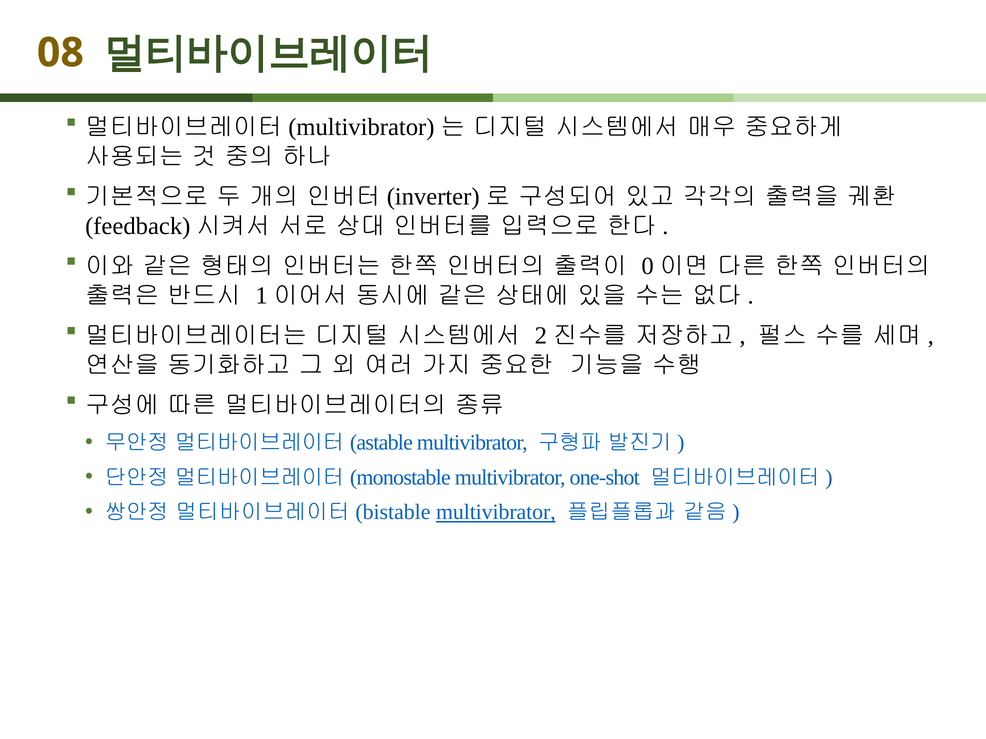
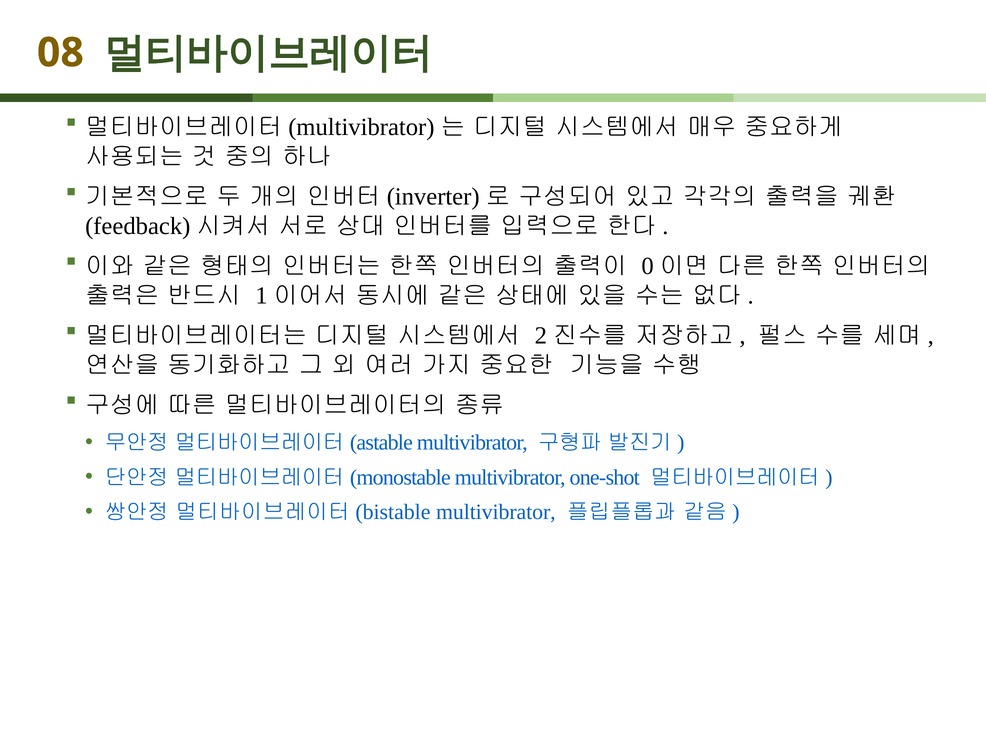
multivibrator underline: present -> none (496, 513)
